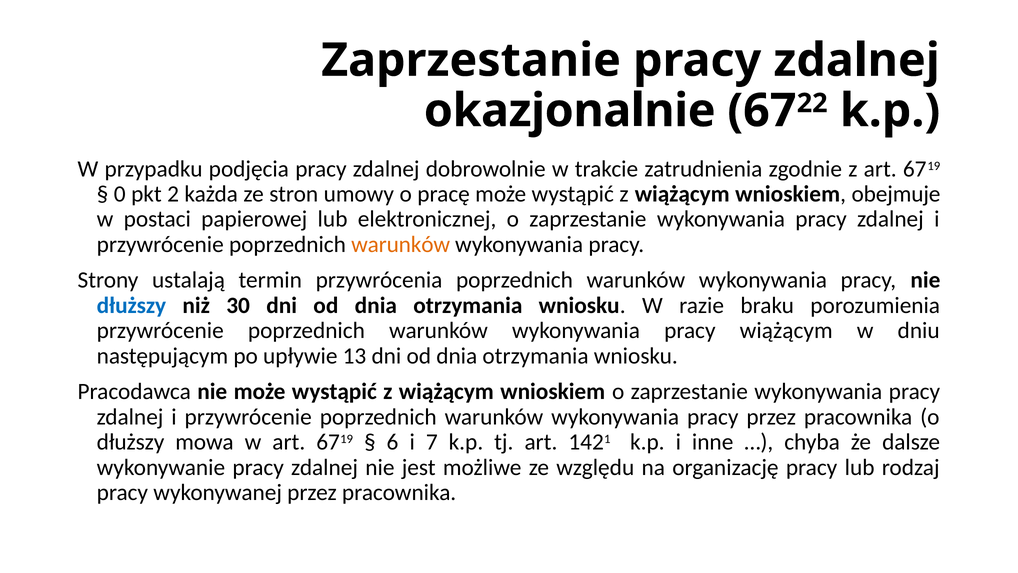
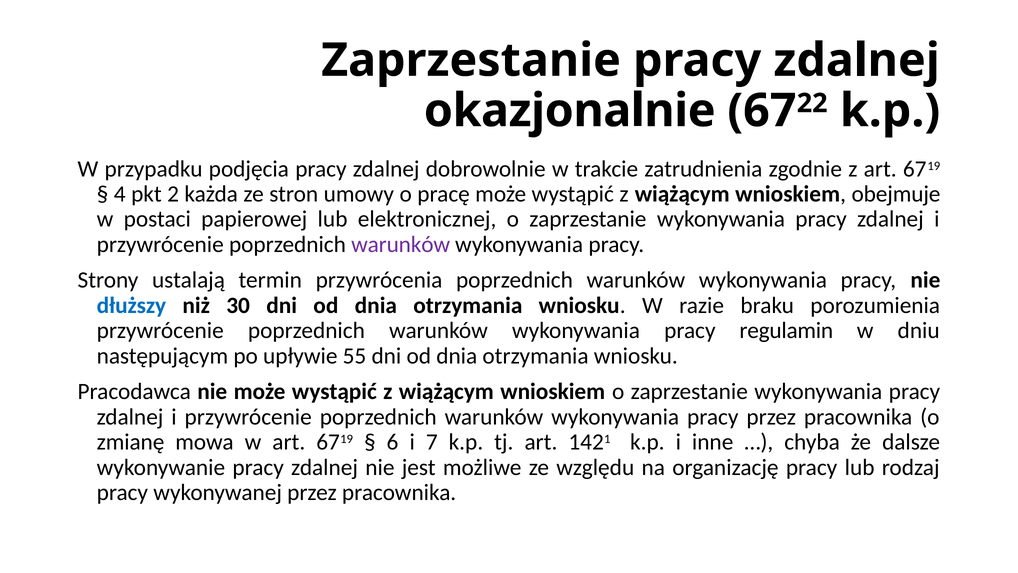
0: 0 -> 4 (120, 194)
warunków colour: orange -> purple (401, 244)
pracy wiążącym: wiążącym -> regulamin (786, 330)
13: 13 -> 55 (354, 356)
dłuższy: dłuższy -> zmianę (131, 442)
